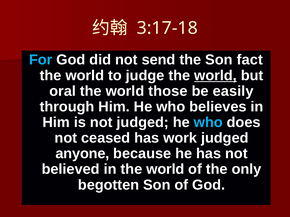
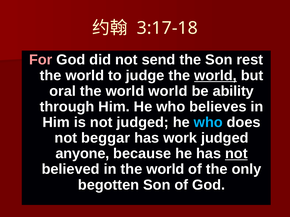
For colour: light blue -> pink (41, 60)
fact: fact -> rest (250, 60)
world those: those -> world (168, 91)
easily: easily -> ability (233, 91)
ceased: ceased -> beggar (106, 138)
not underline: none -> present (236, 154)
